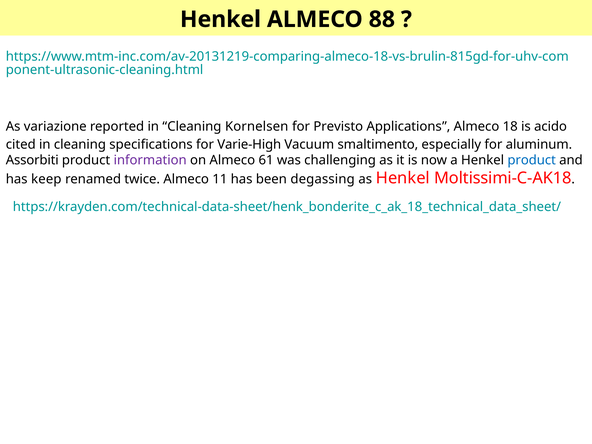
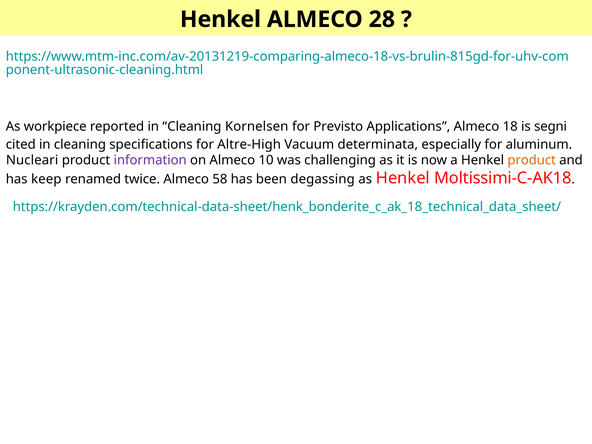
88: 88 -> 28 (382, 19)
variazione: variazione -> workpiece (55, 126)
acido: acido -> segni (551, 126)
Varie-High: Varie-High -> Altre-High (249, 144)
smaltimento: smaltimento -> determinata (378, 144)
Assorbiti: Assorbiti -> Nucleari (32, 160)
61: 61 -> 10 (266, 160)
product colour: blue -> orange (532, 160)
11: 11 -> 58 (220, 179)
